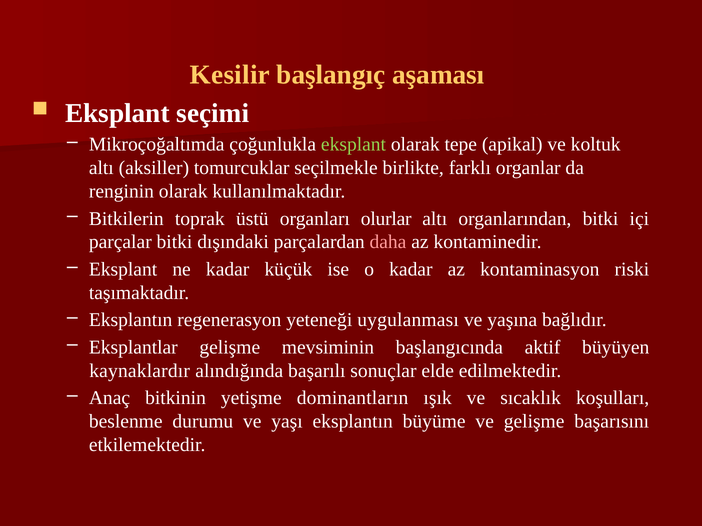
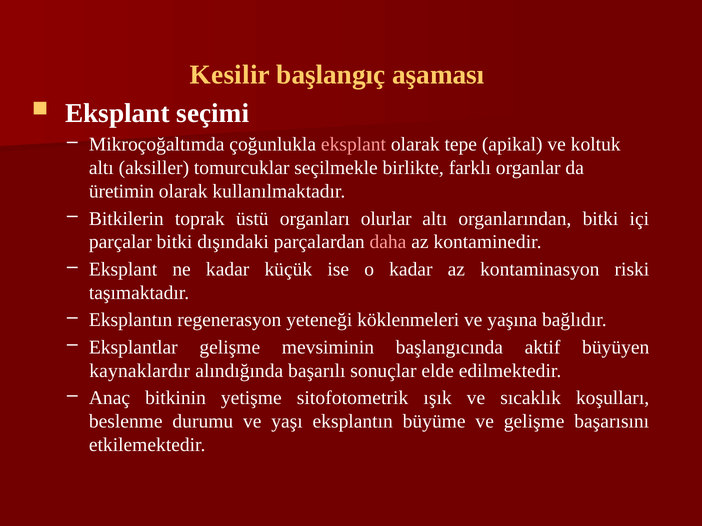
eksplant colour: light green -> pink (353, 145)
renginin: renginin -> üretimin (122, 191)
uygulanması: uygulanması -> köklenmeleri (408, 320)
dominantların: dominantların -> sitofotometrik (353, 398)
